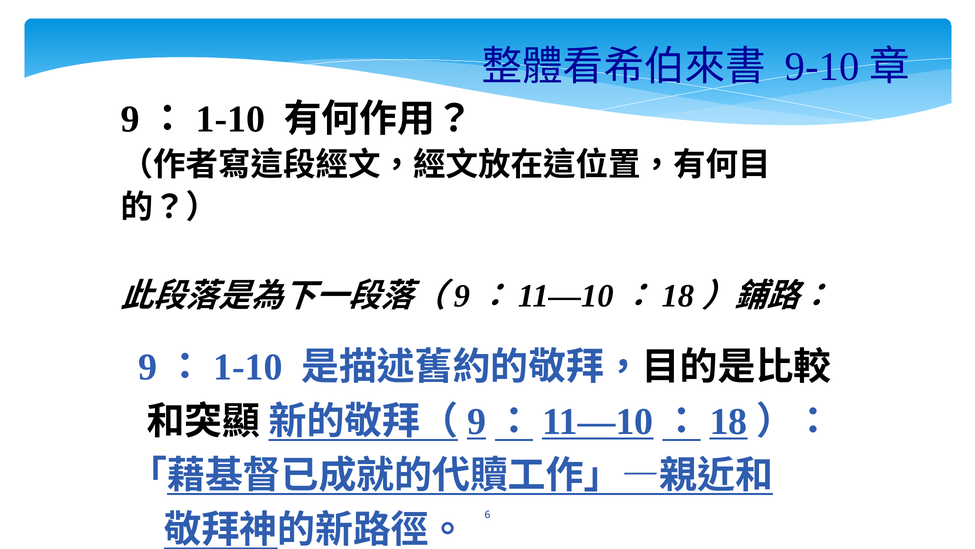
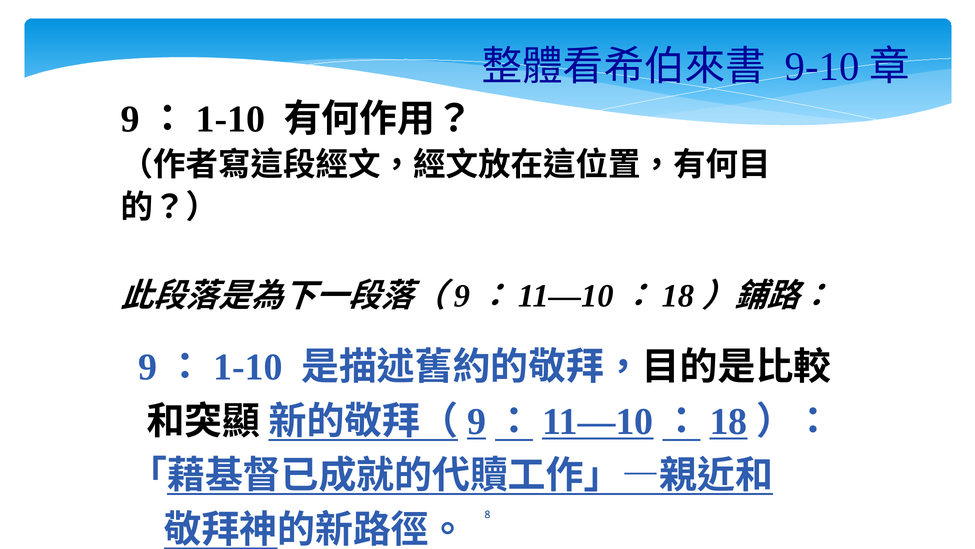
6: 6 -> 8 (487, 514)
